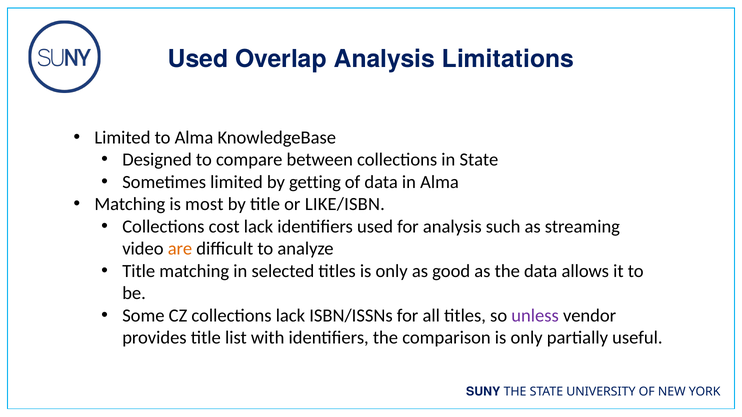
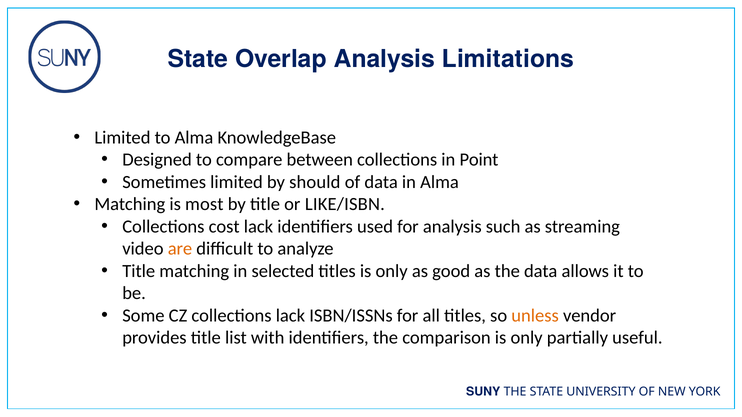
Used: Used -> State (198, 59)
in State: State -> Point (479, 160)
getting: getting -> should (315, 182)
unless colour: purple -> orange (535, 316)
